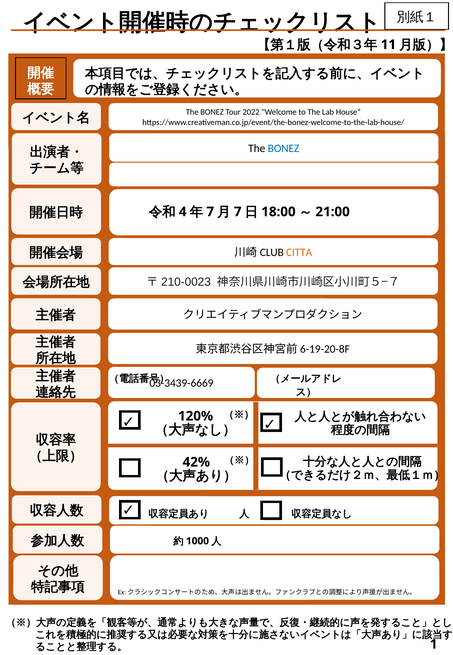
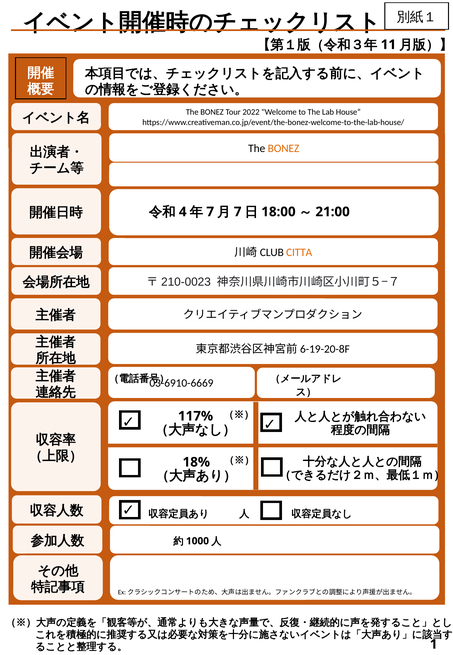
BONEZ colour: blue -> orange (284, 148)
03-3439-6669: 03-3439-6669 -> 03-6910-6669 (181, 383)
120%: 120% -> 117% (196, 416)
42%: 42% -> 18% (196, 462)
